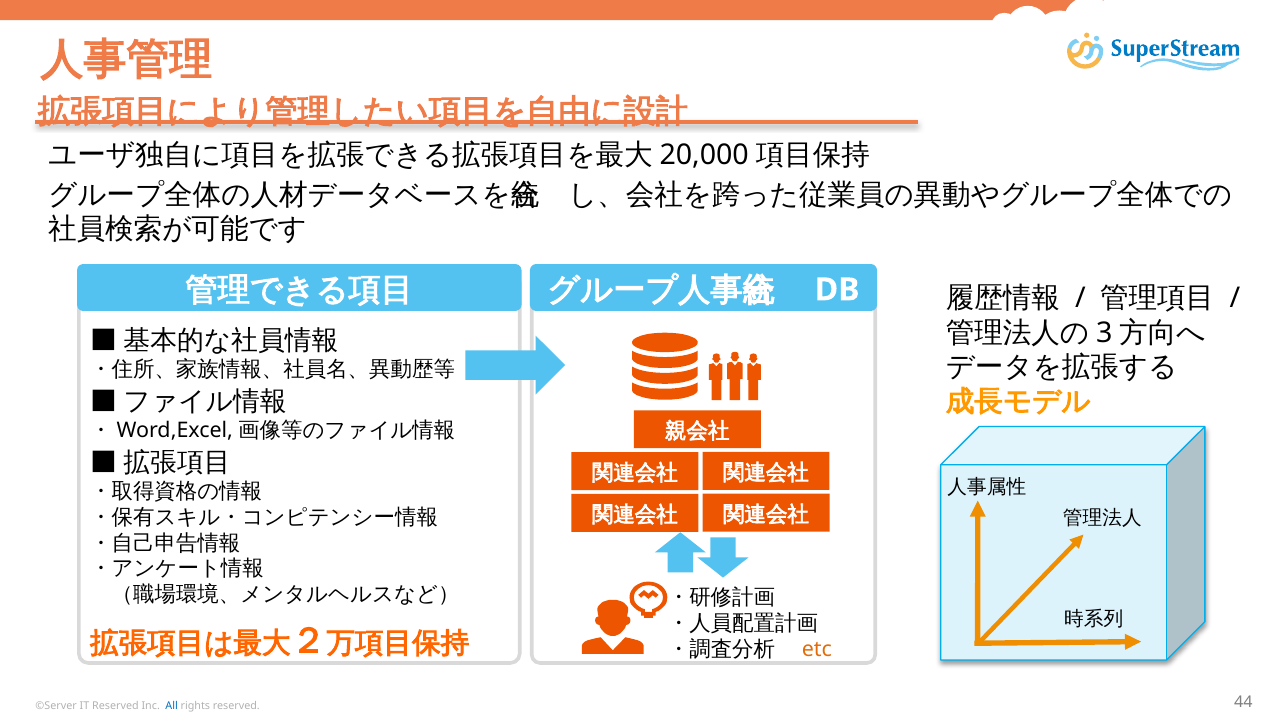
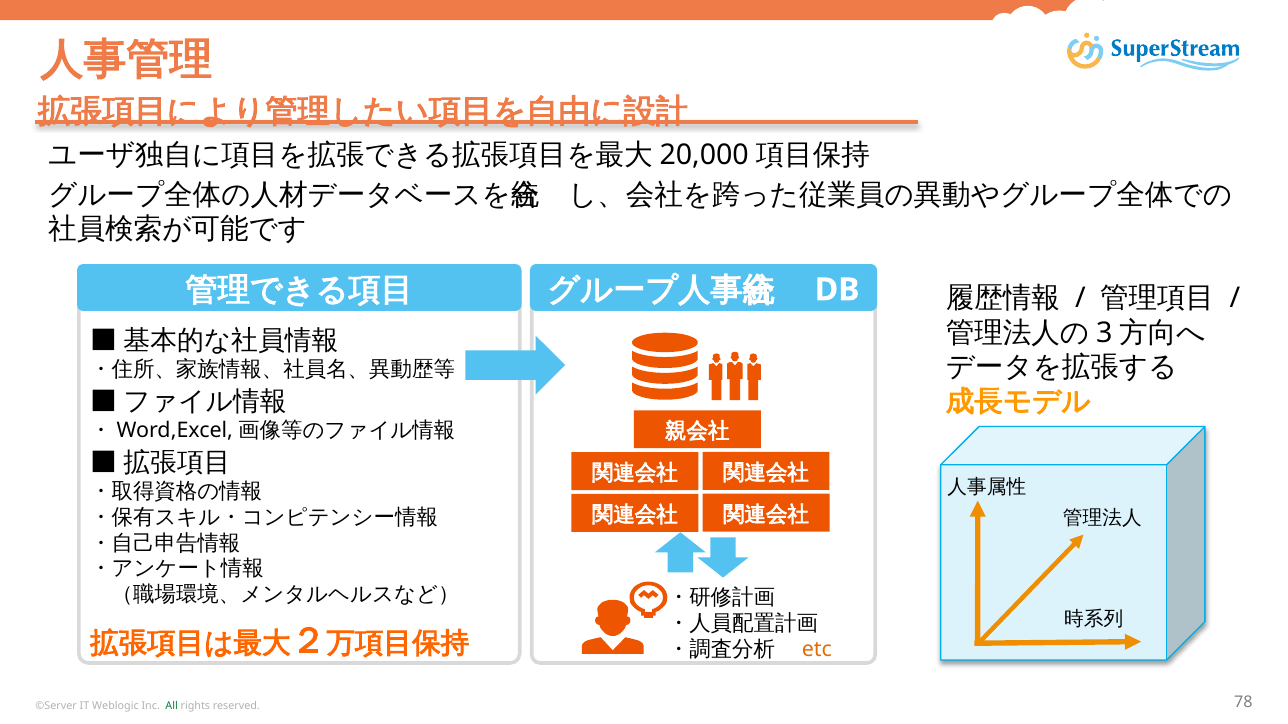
IT Reserved: Reserved -> Weblogic (116, 706)
All colour: blue -> green (172, 706)
44: 44 -> 78 (1243, 703)
